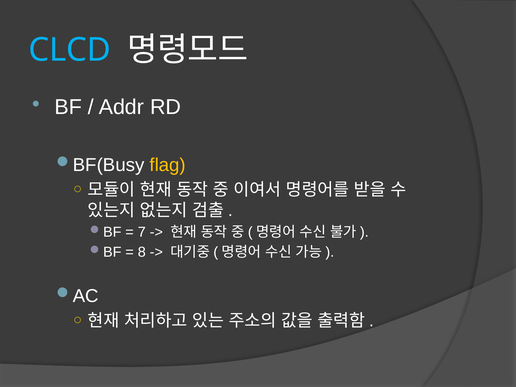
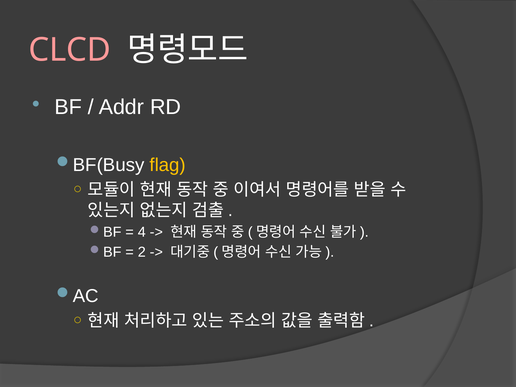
CLCD colour: light blue -> pink (70, 50)
7: 7 -> 4 (142, 232)
8: 8 -> 2 (142, 252)
